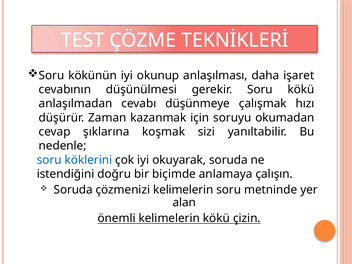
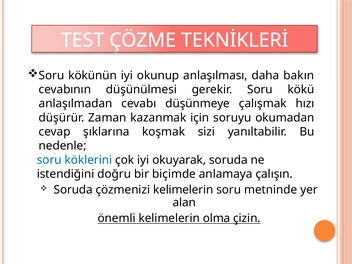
işaret: işaret -> bakın (299, 75)
kelimelerin kökü: kökü -> olma (217, 218)
